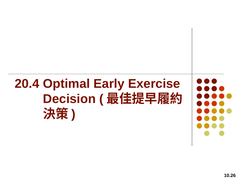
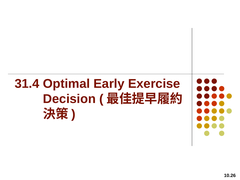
20.4: 20.4 -> 31.4 (27, 84)
